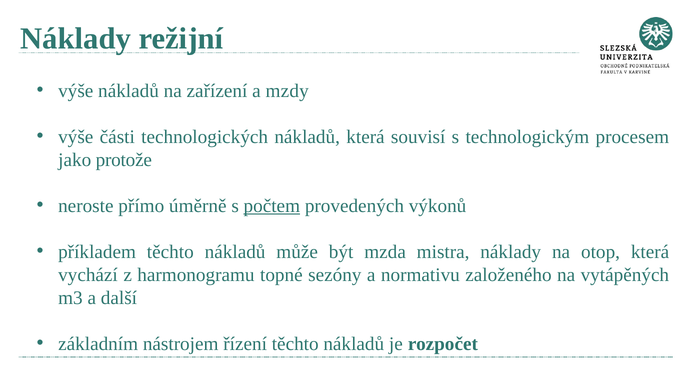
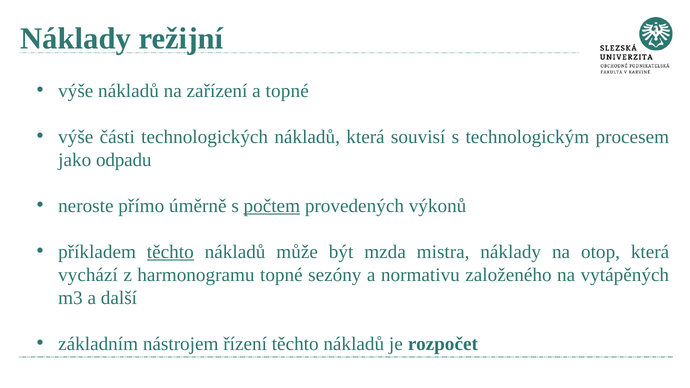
a mzdy: mzdy -> topné (287, 91)
protože: protože -> odpadu (124, 160)
těchto underline: none -> present (170, 252)
